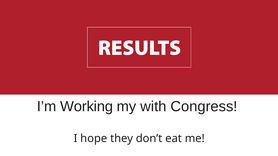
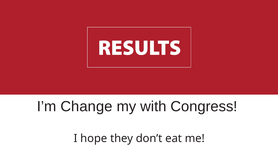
Working: Working -> Change (86, 107)
